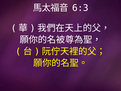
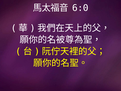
6:3: 6:3 -> 6:0 (80, 8)
